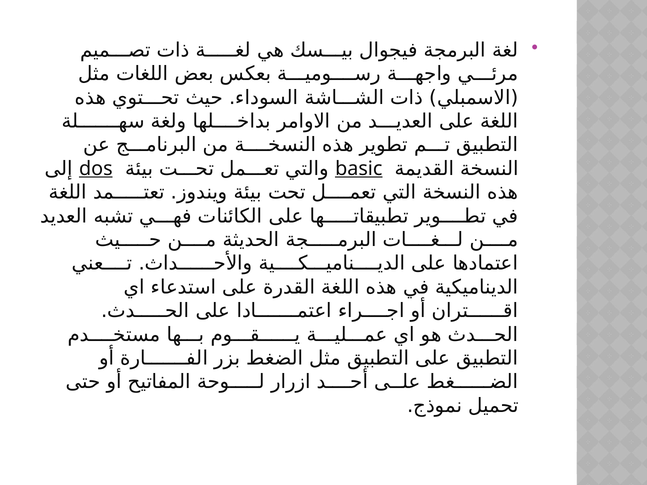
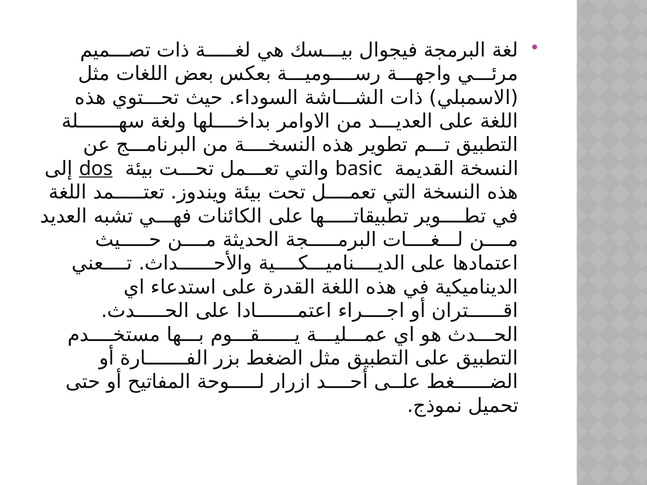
basic underline: present -> none (359, 169)
